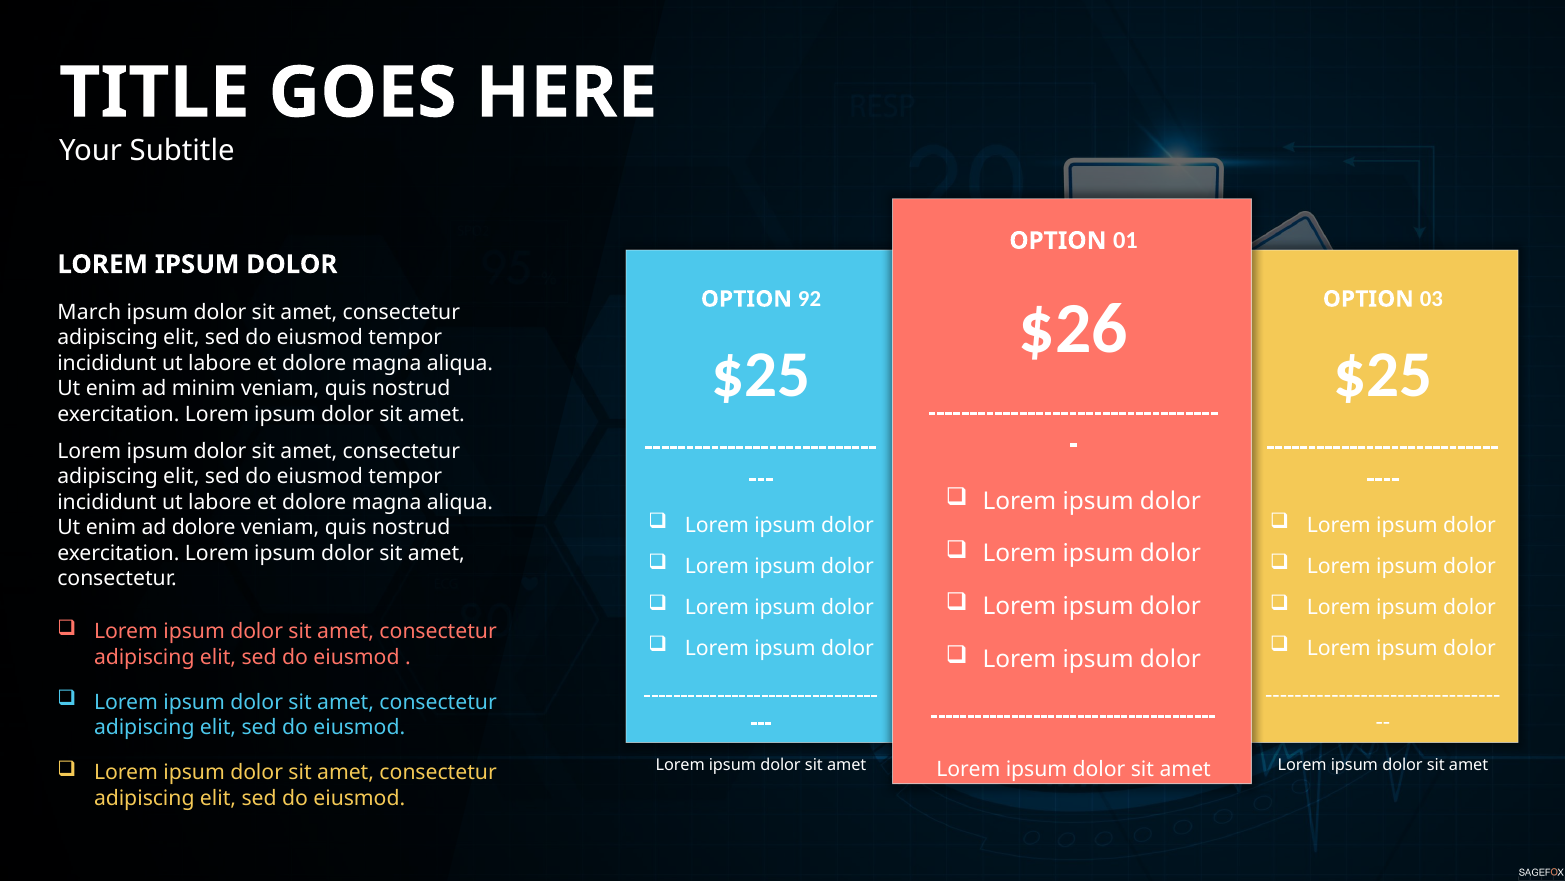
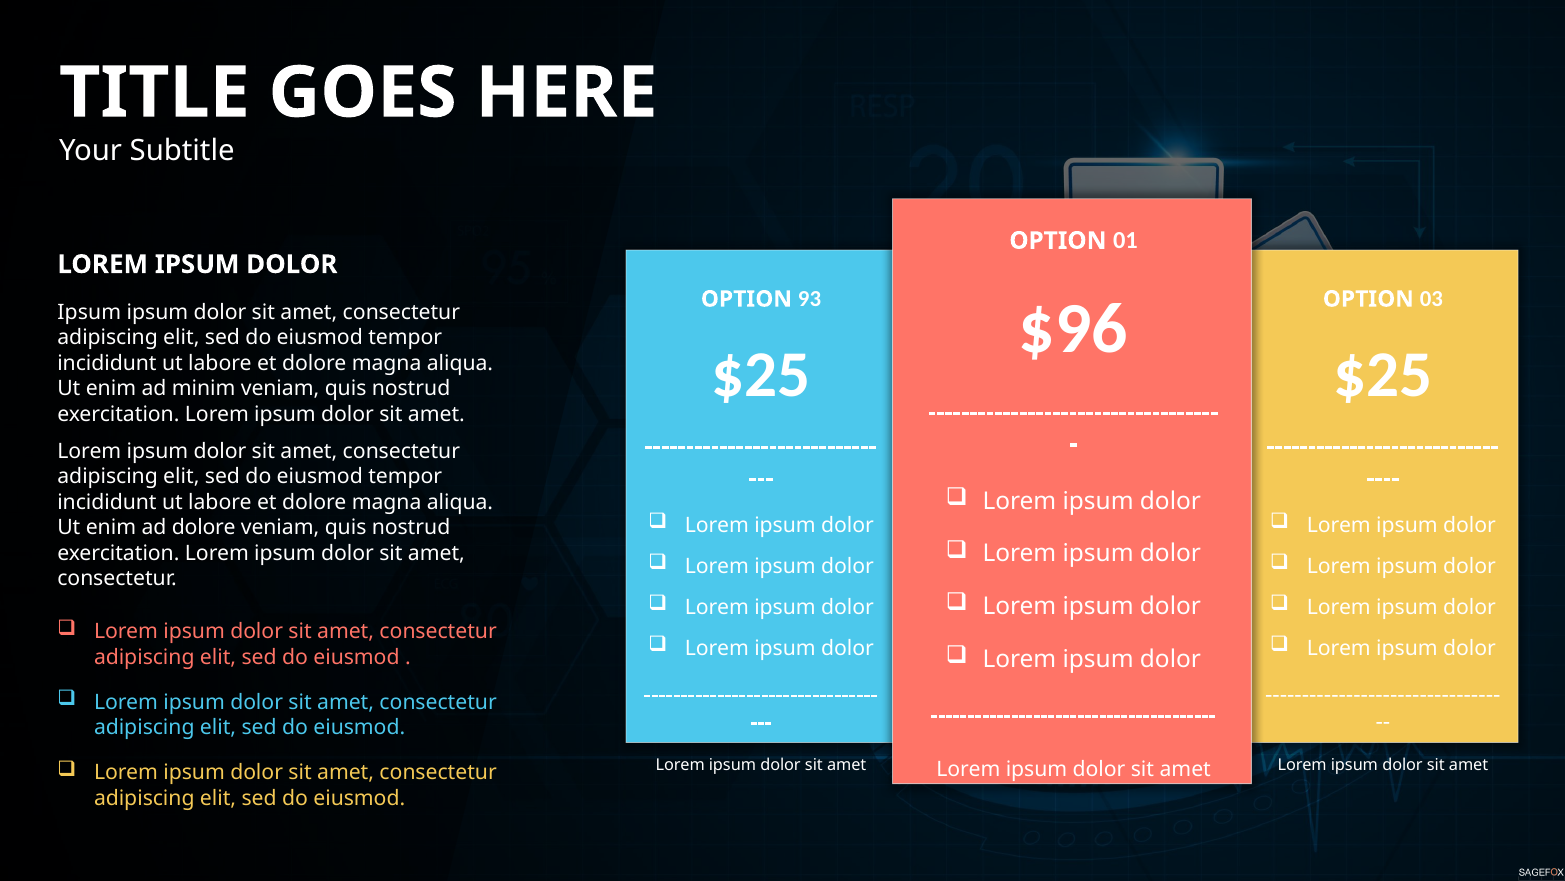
92: 92 -> 93 (810, 299)
$26: $26 -> $96 (1073, 329)
March: March -> Ipsum (89, 312)
